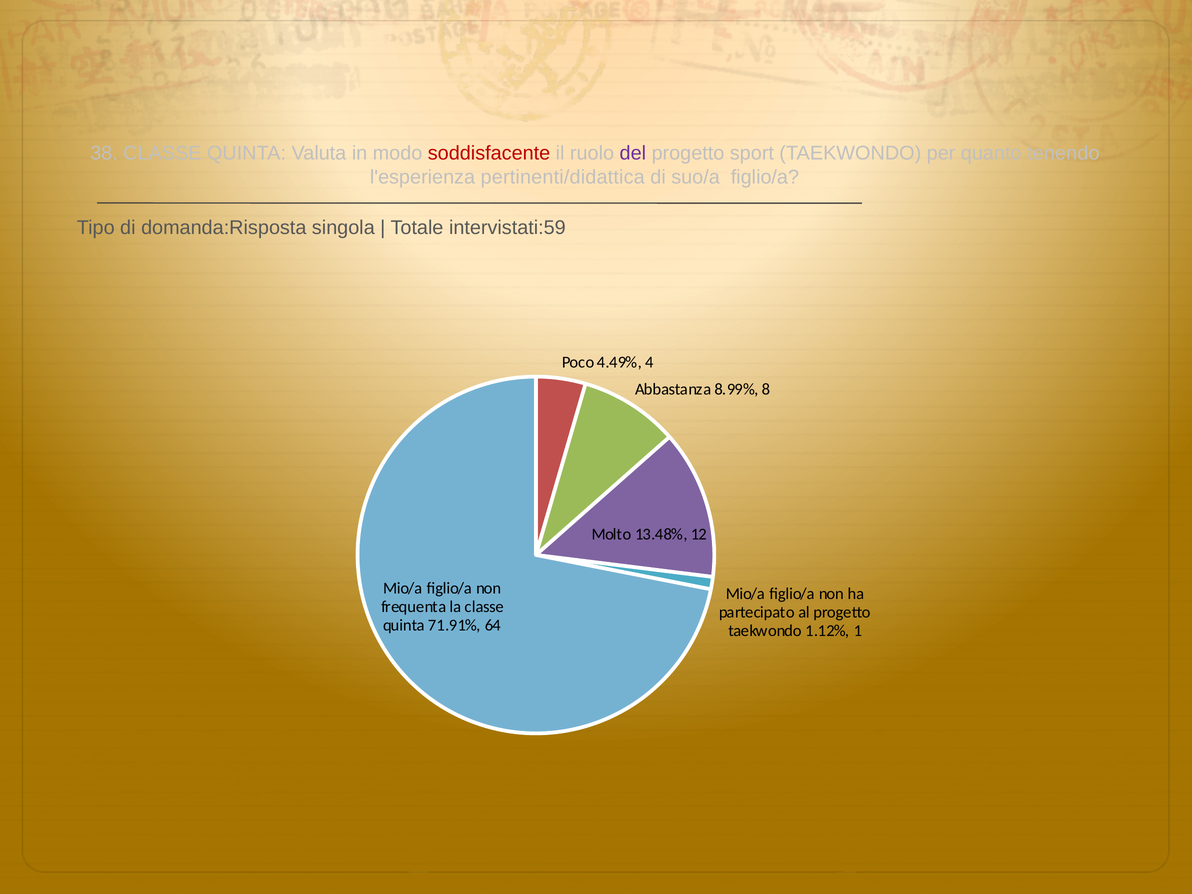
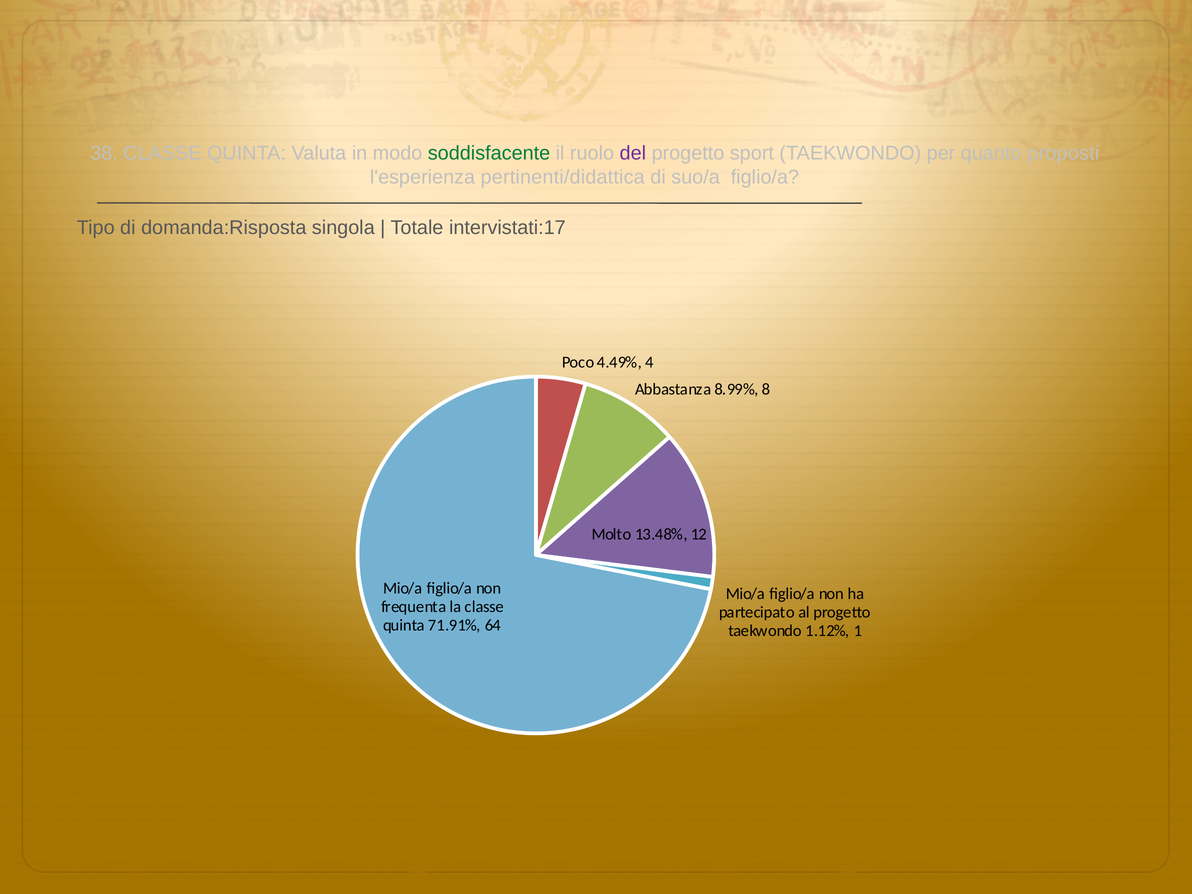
soddisfacente colour: red -> green (489, 153)
tenendo: tenendo -> proposti (1063, 153)
intervistati:59: intervistati:59 -> intervistati:17 (507, 228)
